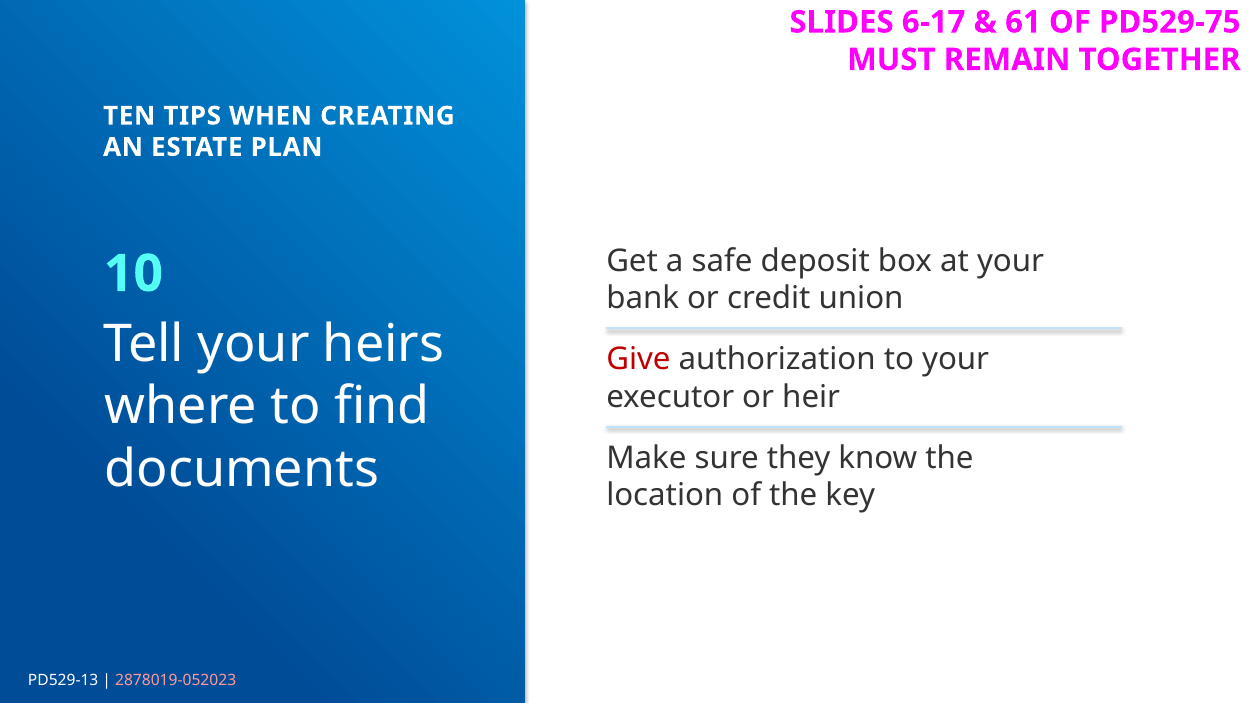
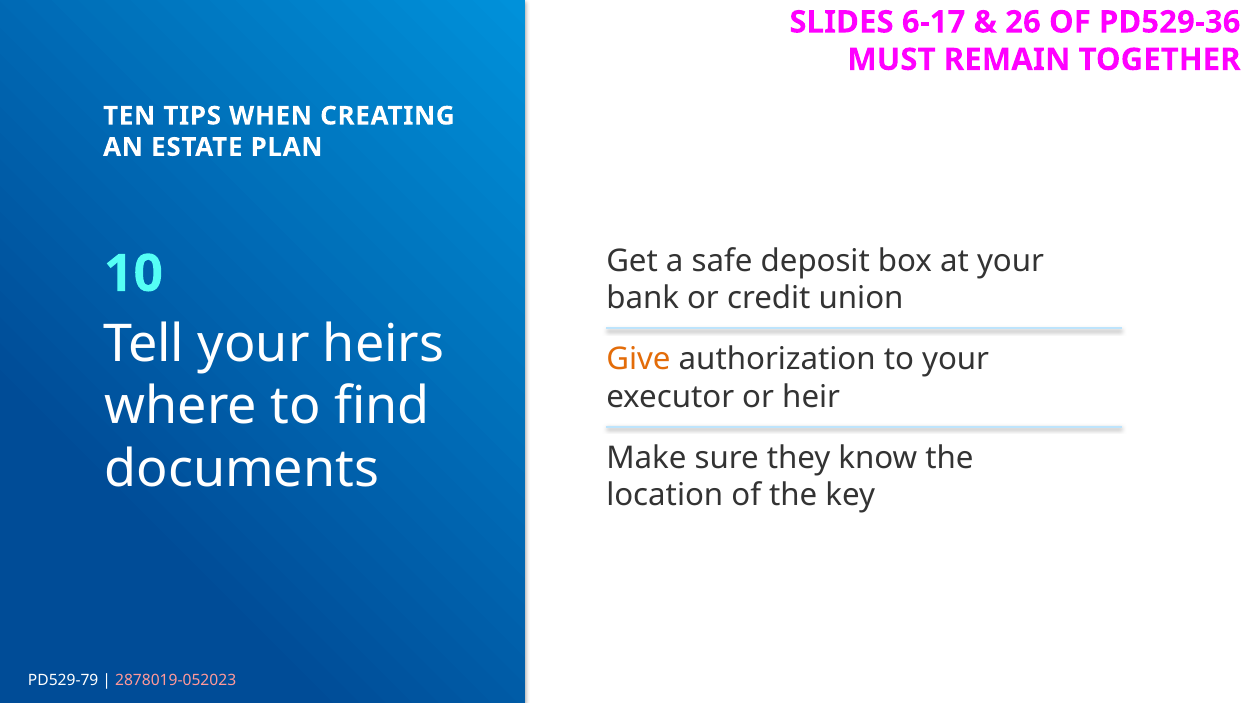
61: 61 -> 26 (1023, 22)
PD529-75: PD529-75 -> PD529-36 (1170, 22)
Give colour: red -> orange (638, 359)
PD529-13: PD529-13 -> PD529-79 (63, 681)
